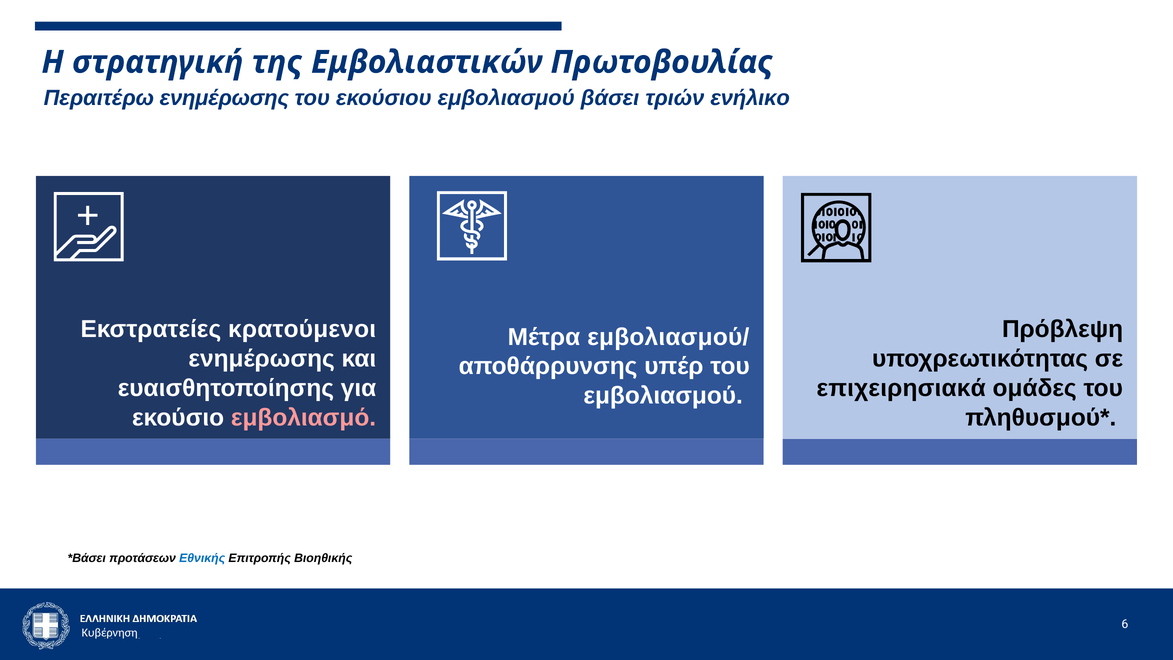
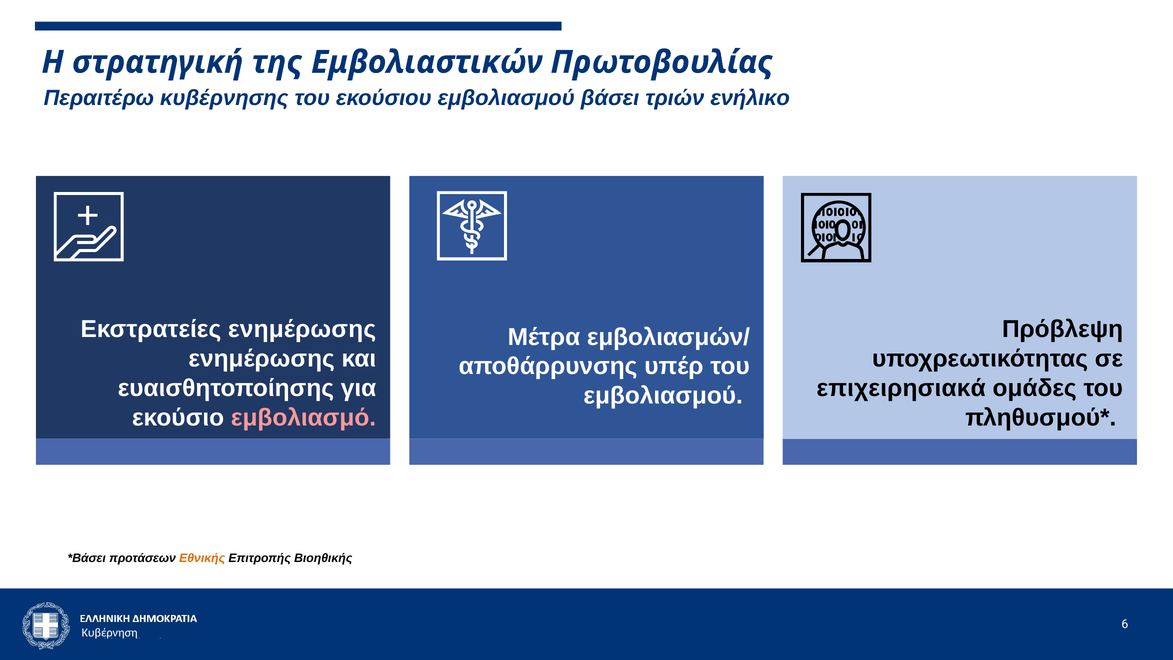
Περαιτέρω ενημέρωσης: ενημέρωσης -> κυβέρνησης (224, 98)
Εκστρατείες κρατούμενοι: κρατούμενοι -> ενημέρωσης (302, 329)
εμβολιασμού/: εμβολιασμού/ -> εμβολιασμών/ (668, 337)
Εθνικής colour: blue -> orange (202, 558)
